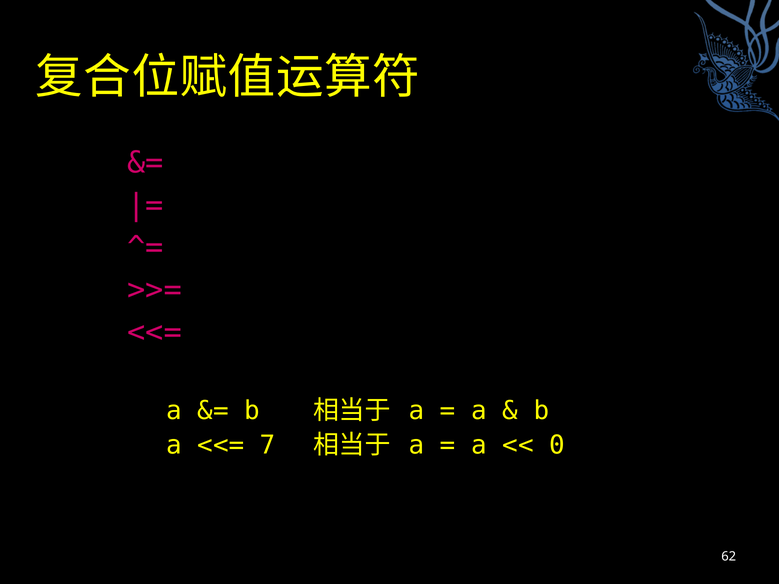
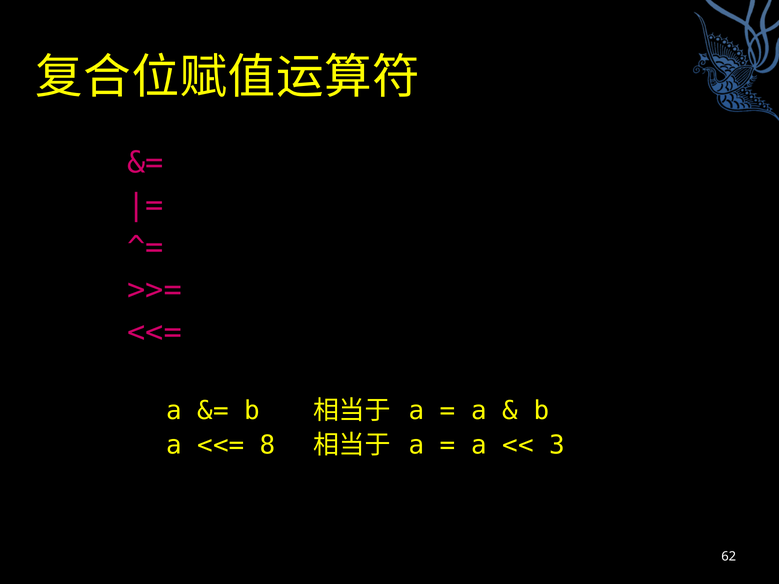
7: 7 -> 8 (268, 445)
0: 0 -> 3 (557, 445)
